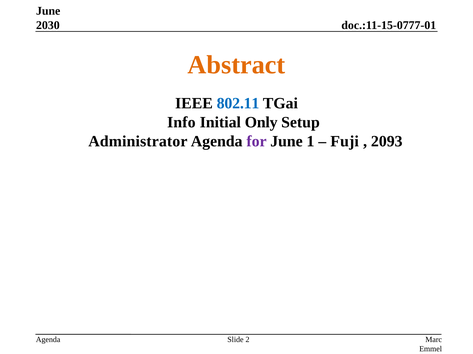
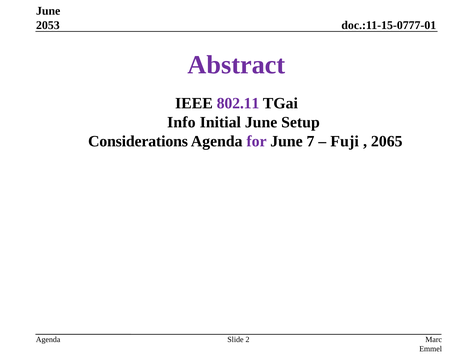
2030: 2030 -> 2053 (48, 25)
Abstract colour: orange -> purple (236, 65)
802.11 colour: blue -> purple (238, 104)
Initial Only: Only -> June (261, 123)
Administrator: Administrator -> Considerations (138, 141)
1: 1 -> 7 (311, 141)
2093: 2093 -> 2065 (387, 141)
